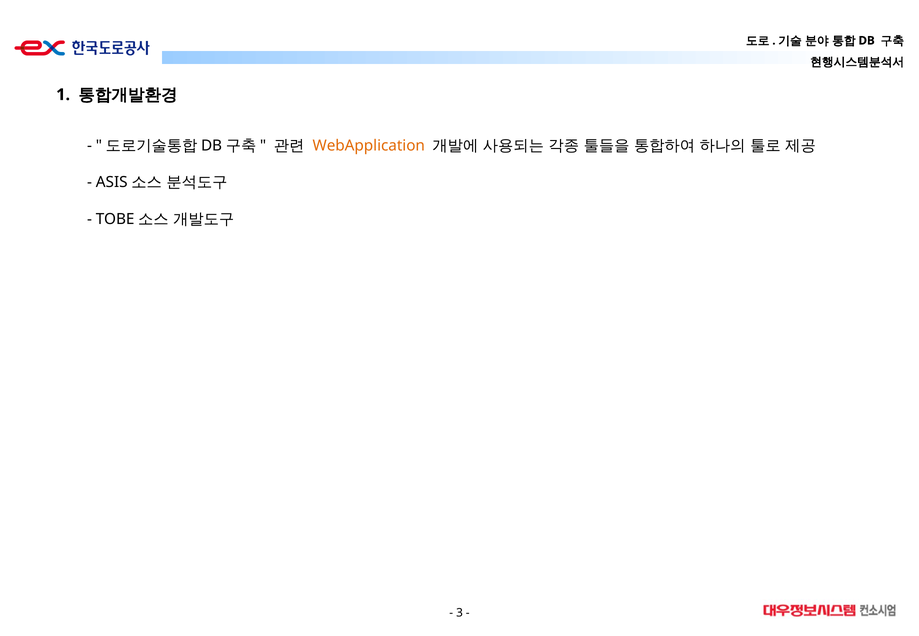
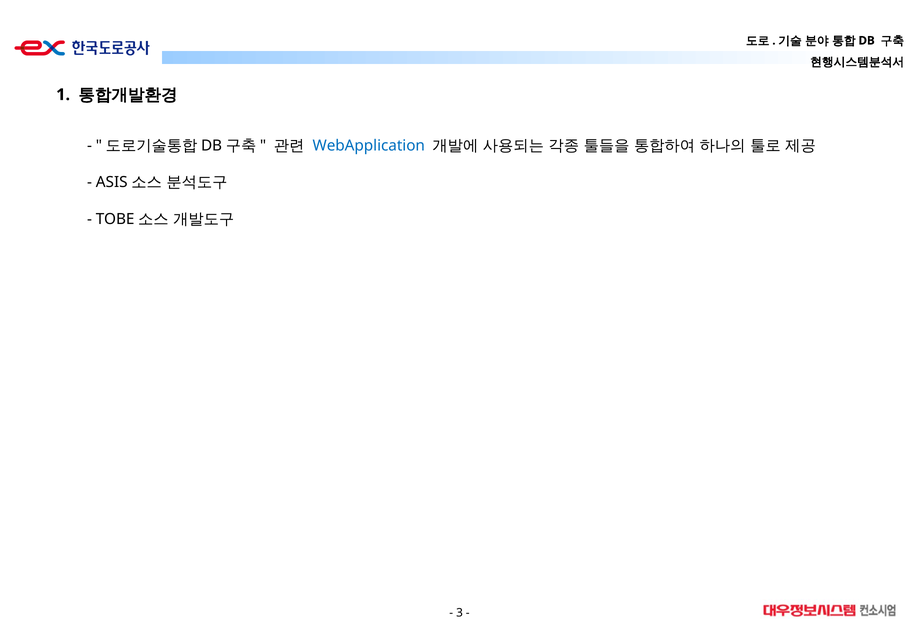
WebApplication colour: orange -> blue (369, 145)
